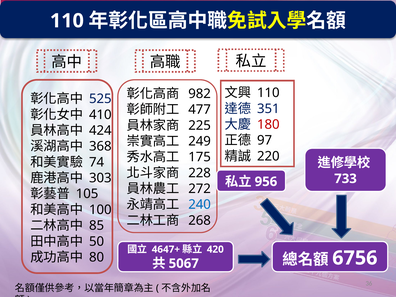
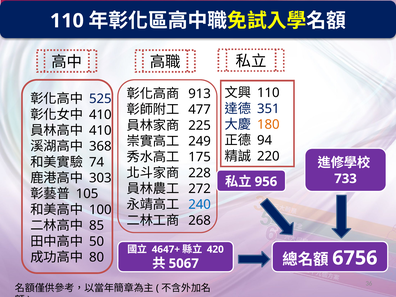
982: 982 -> 913 (200, 94)
180 colour: red -> orange (268, 124)
424: 424 -> 410 (100, 131)
97: 97 -> 94 (265, 140)
